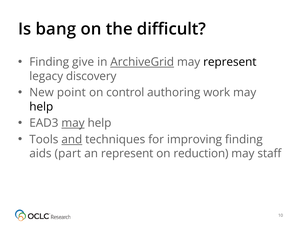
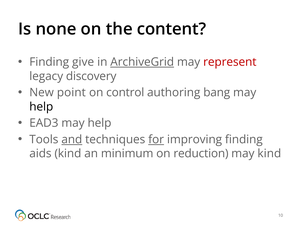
bang: bang -> none (56, 29)
difficult: difficult -> content (172, 29)
represent colour: black -> red (230, 62)
work: work -> bang (217, 92)
may underline: present -> none (73, 123)
for underline: none -> present (156, 139)
aids part: part -> kind (68, 153)
an represent: represent -> minimum (127, 153)
may staff: staff -> kind (269, 153)
